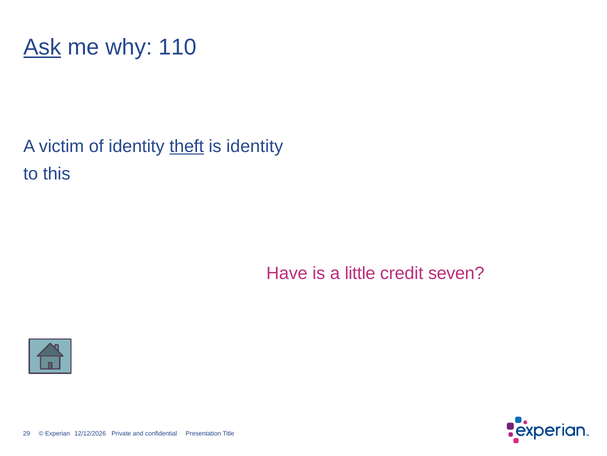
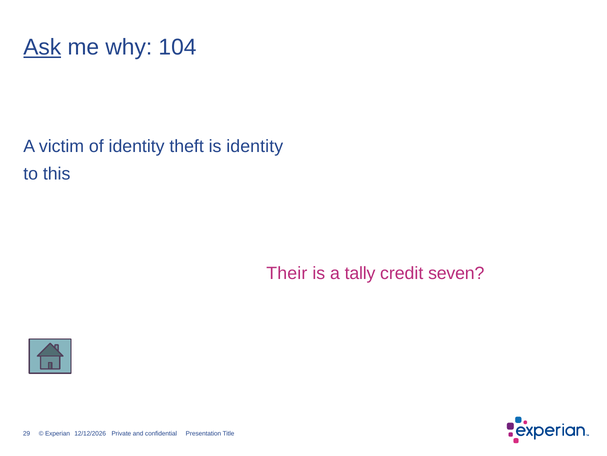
110: 110 -> 104 (177, 47)
theft underline: present -> none (187, 146)
Have: Have -> Their (287, 273)
little: little -> tally (360, 273)
